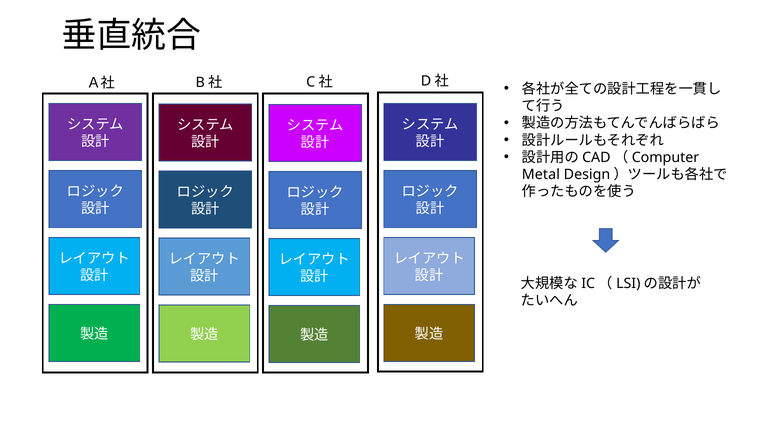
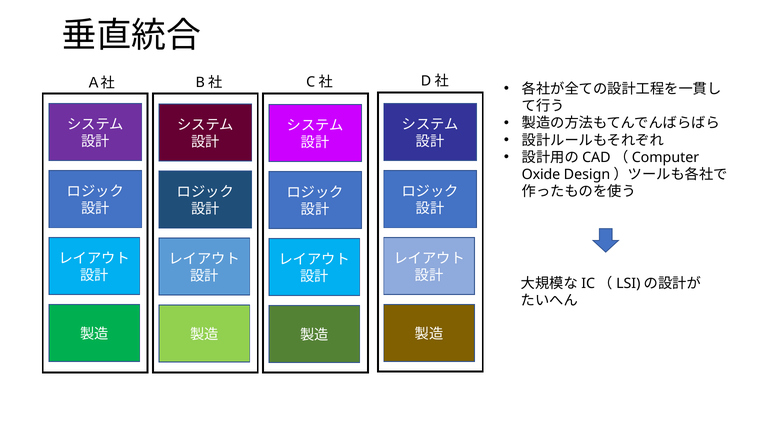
Metal: Metal -> Oxide (541, 174)
